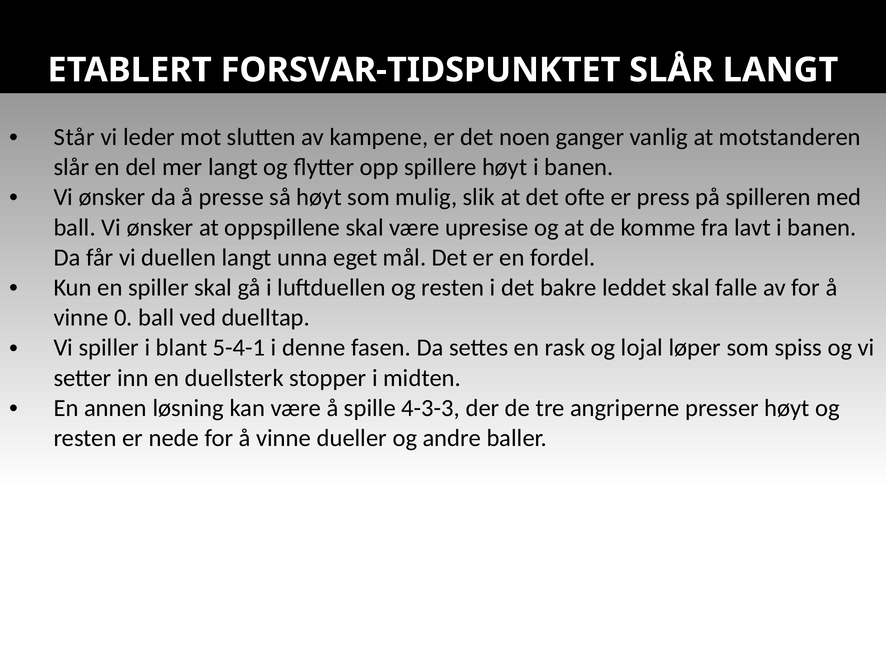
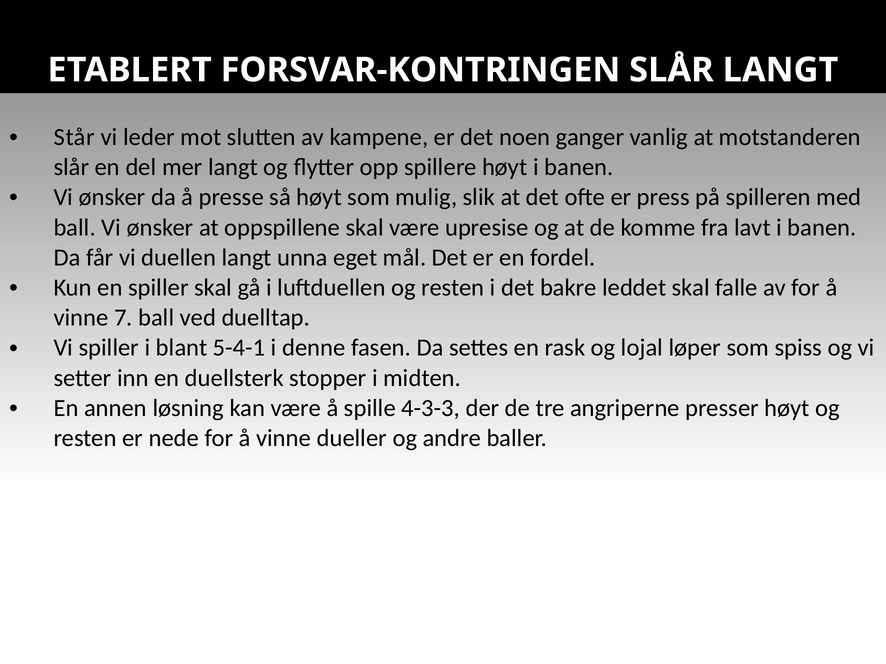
FORSVAR-TIDSPUNKTET: FORSVAR-TIDSPUNKTET -> FORSVAR-KONTRINGEN (420, 70)
0: 0 -> 7 (123, 318)
